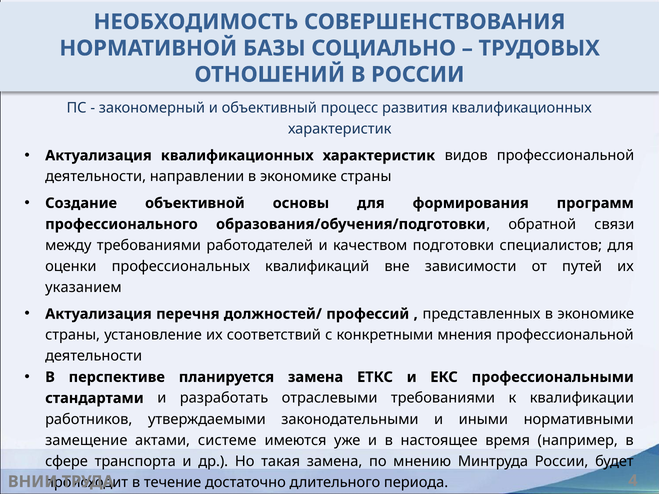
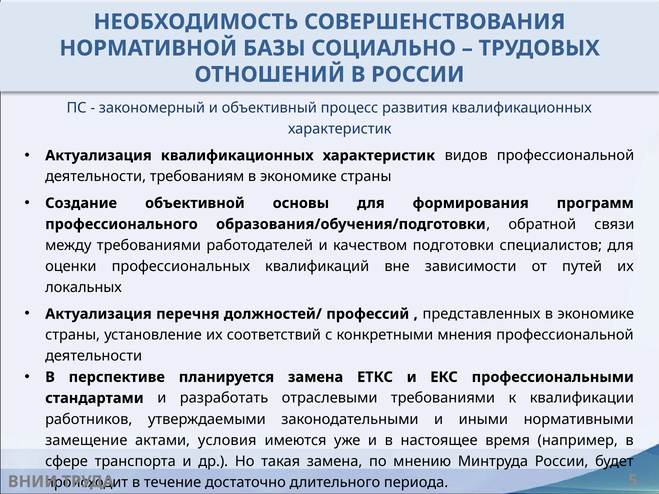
направлении: направлении -> требованиям (197, 177)
указанием: указанием -> локальных (83, 288)
системе: системе -> условия (227, 440)
4: 4 -> 5 (633, 481)
